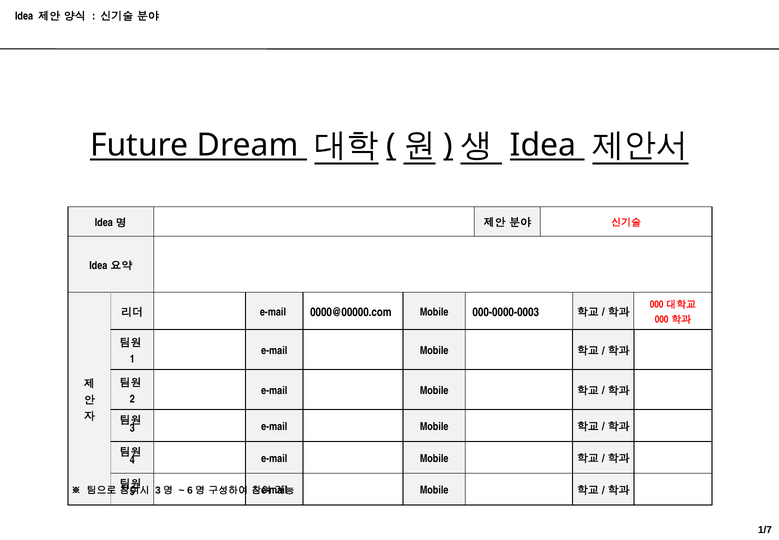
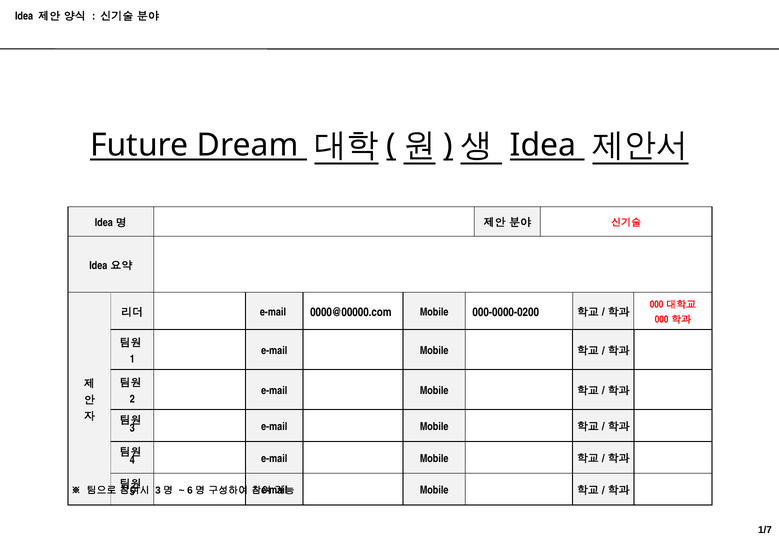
000-0000-0003: 000-0000-0003 -> 000-0000-0200 (506, 312)
